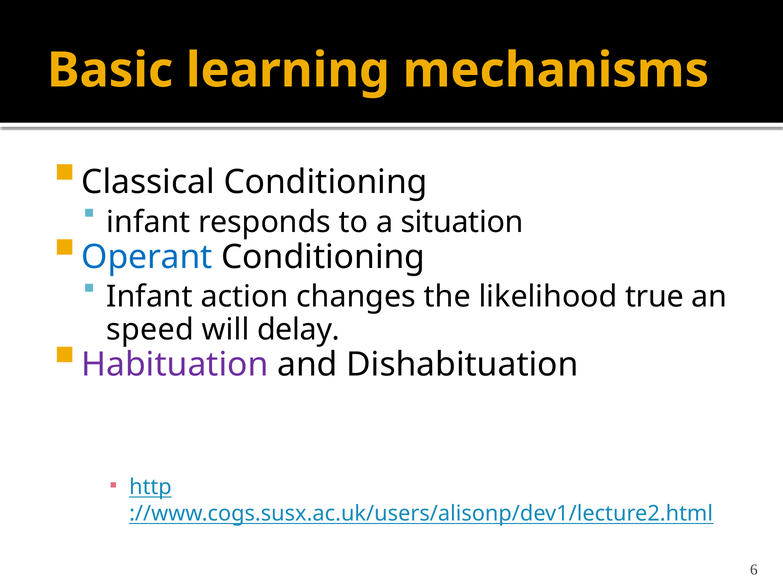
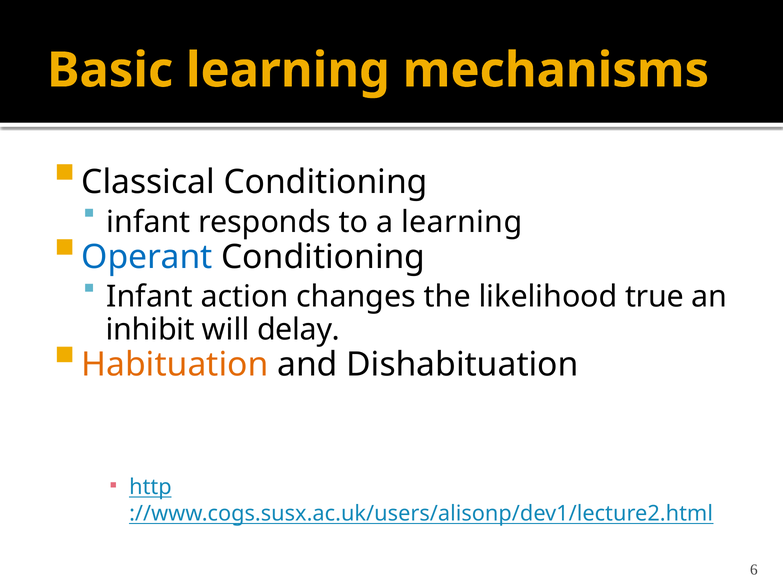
a situation: situation -> learning (462, 222)
speed: speed -> inhibit (150, 330)
Habituation colour: purple -> orange (175, 365)
